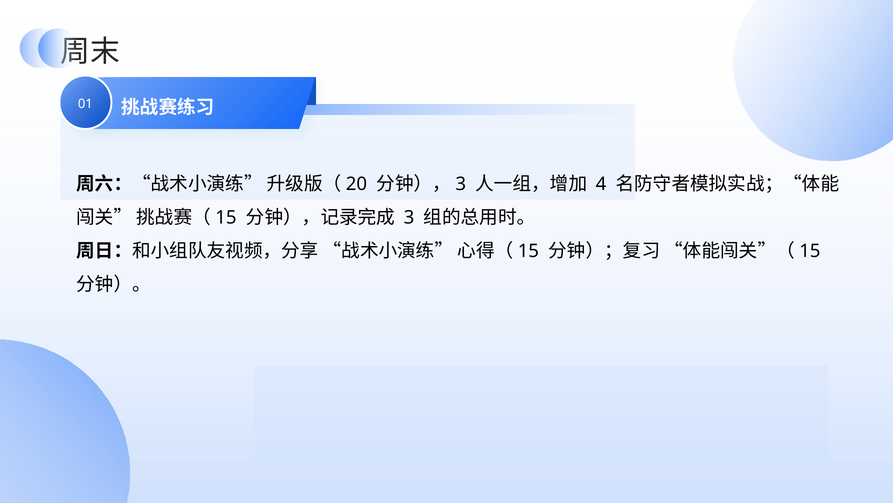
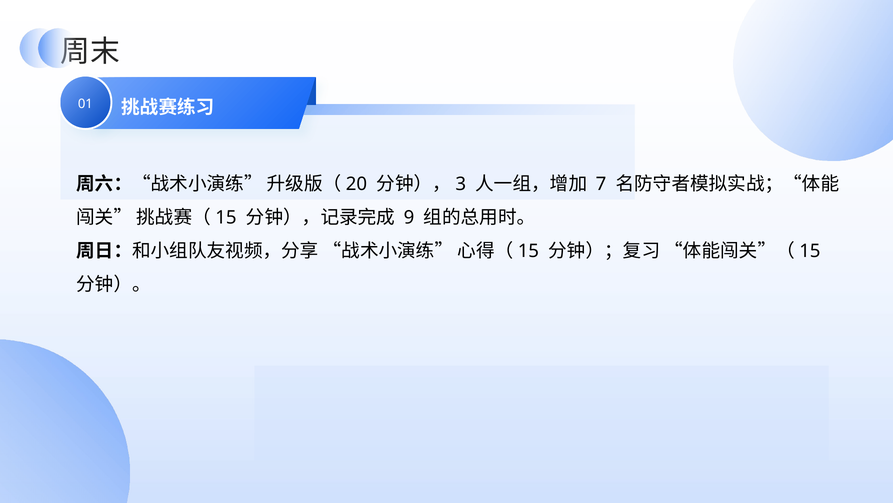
4: 4 -> 7 (601, 184)
3: 3 -> 9 (409, 217)
